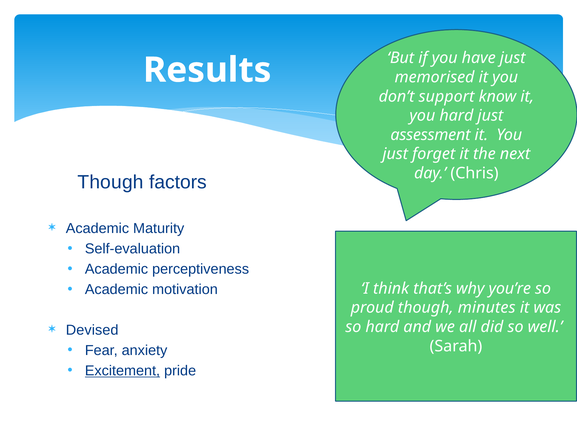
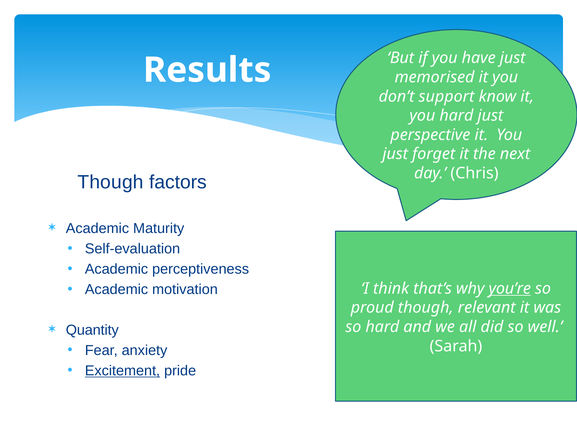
assessment: assessment -> perspective (430, 135)
you’re underline: none -> present (510, 289)
minutes: minutes -> relevant (487, 308)
Devised: Devised -> Quantity (92, 331)
